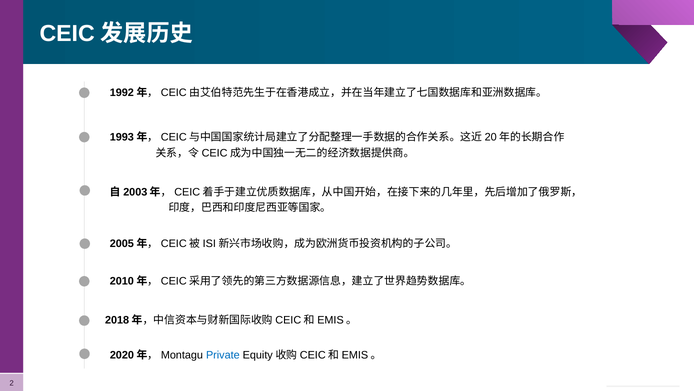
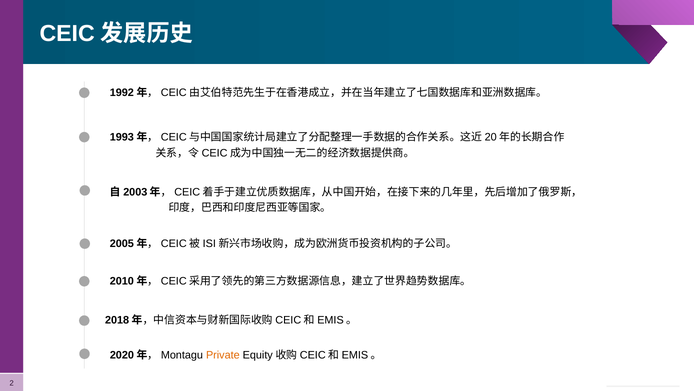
Private colour: blue -> orange (223, 354)
